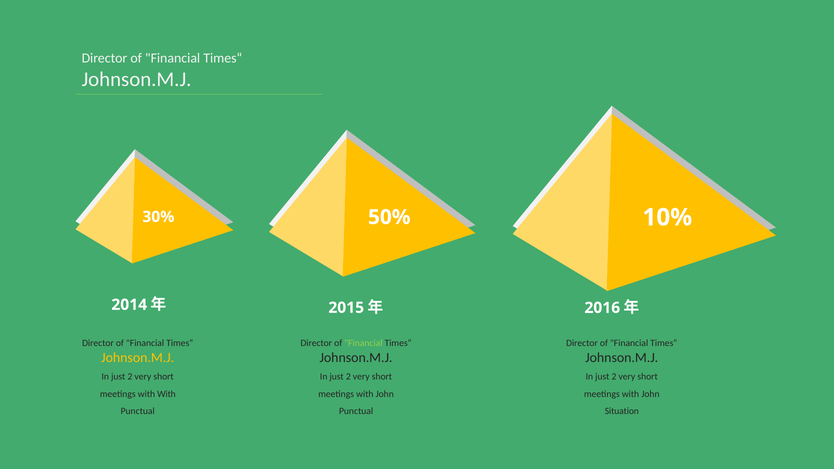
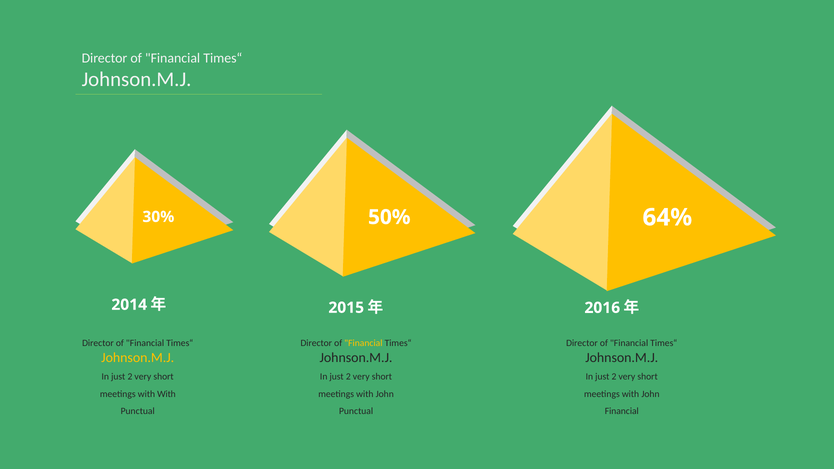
10%: 10% -> 64% (667, 217)
Financial colour: light green -> yellow (363, 343)
Situation: Situation -> Financial (622, 411)
